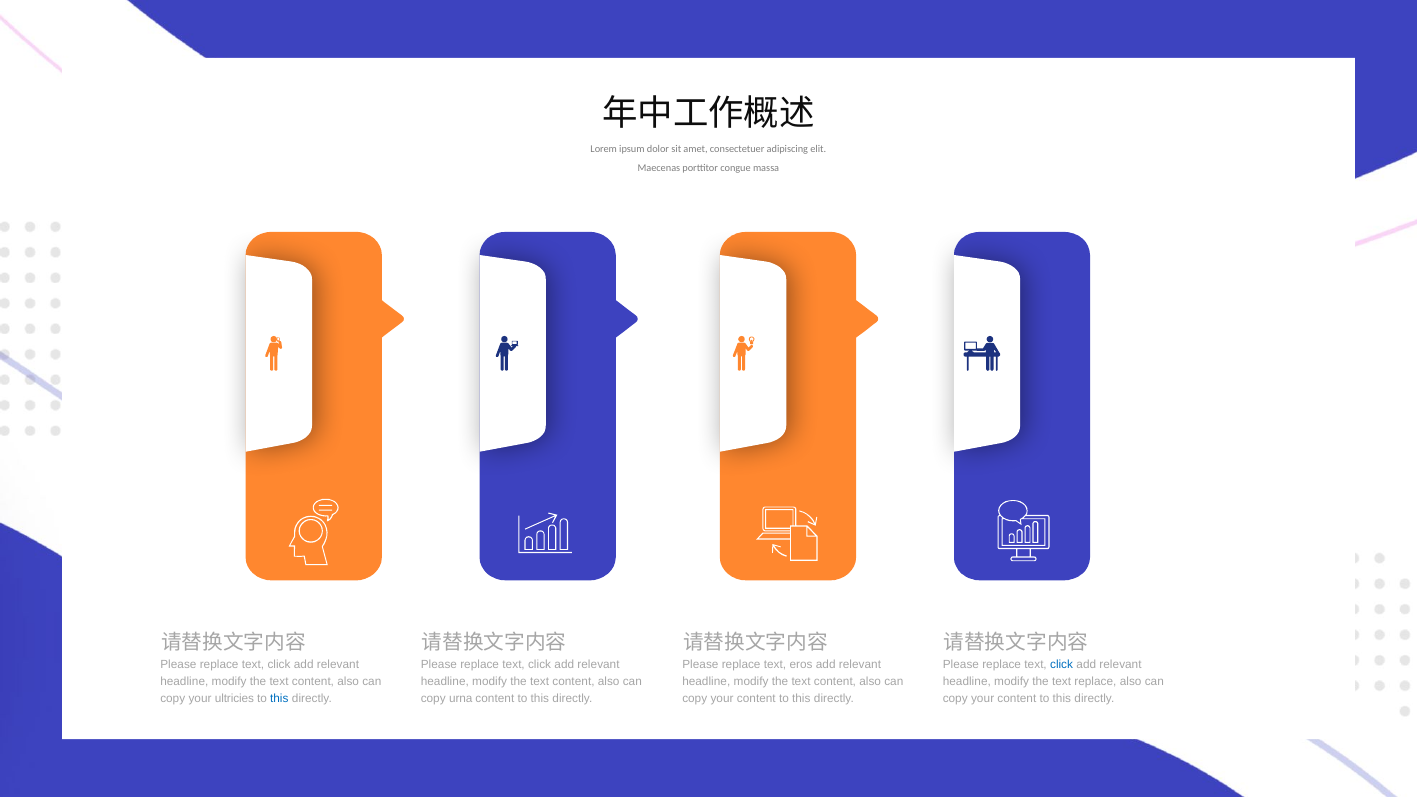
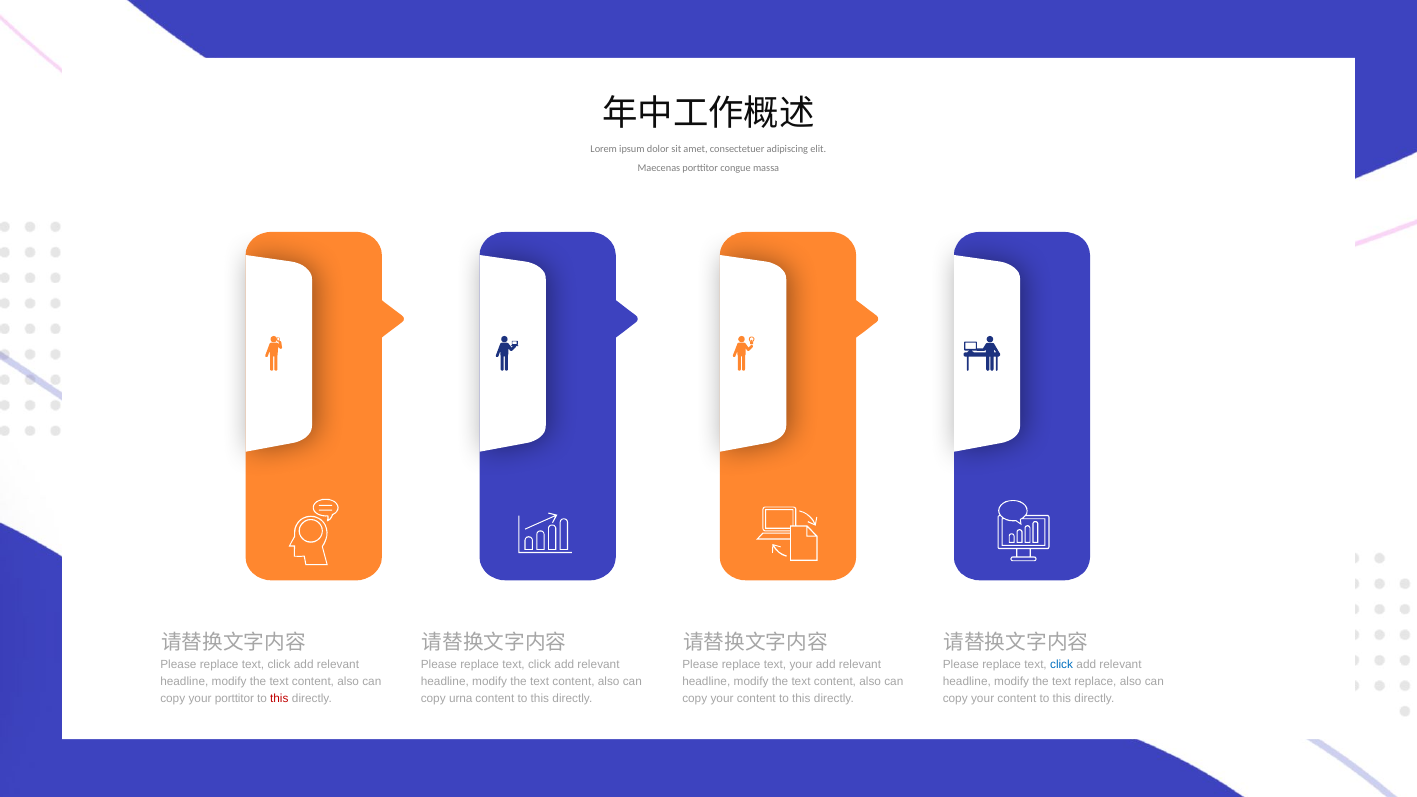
text eros: eros -> your (801, 665)
your ultricies: ultricies -> porttitor (234, 699)
this colour: blue -> red (279, 699)
